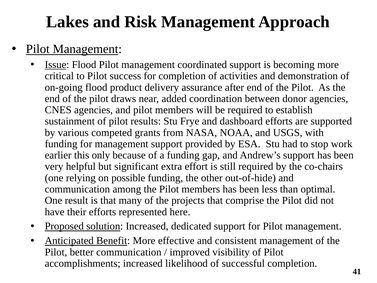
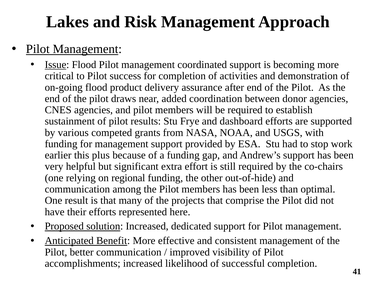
only: only -> plus (101, 155)
possible: possible -> regional (128, 178)
